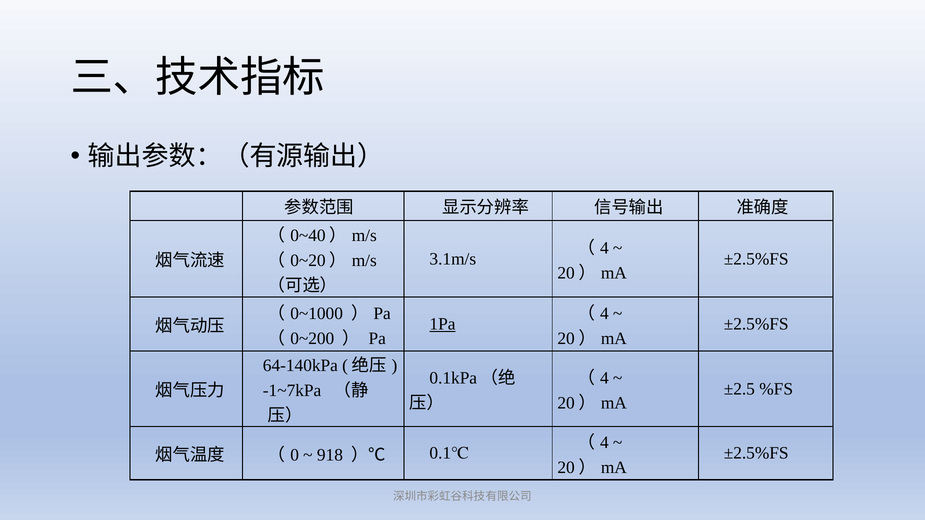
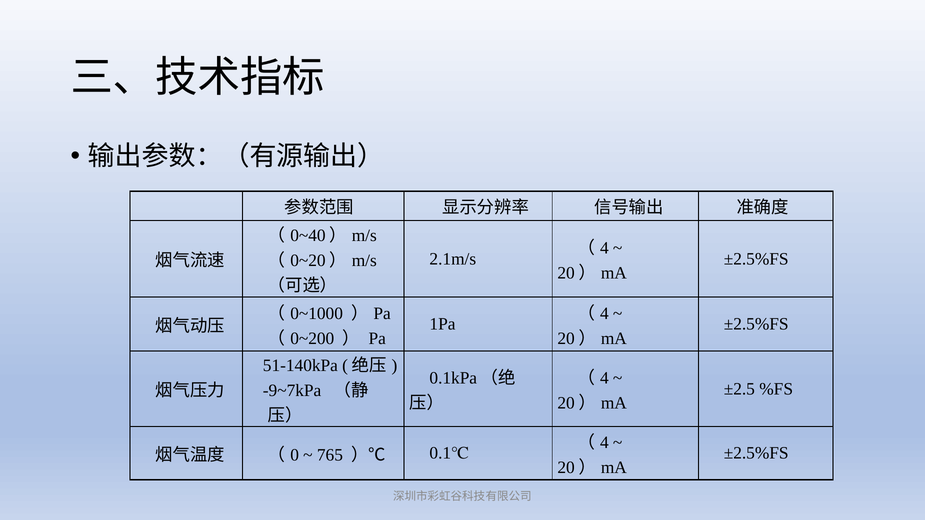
3.1m/s: 3.1m/s -> 2.1m/s (453, 259)
1Pa underline: present -> none (442, 324)
64-140kPa: 64-140kPa -> 51-140kPa (300, 366)
-1~7kPa: -1~7kPa -> -9~7kPa (292, 391)
918: 918 -> 765 (330, 455)
